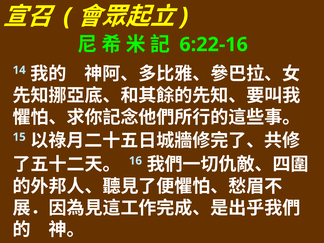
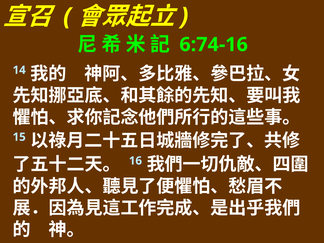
6:22-16: 6:22-16 -> 6:74-16 (214, 45)
